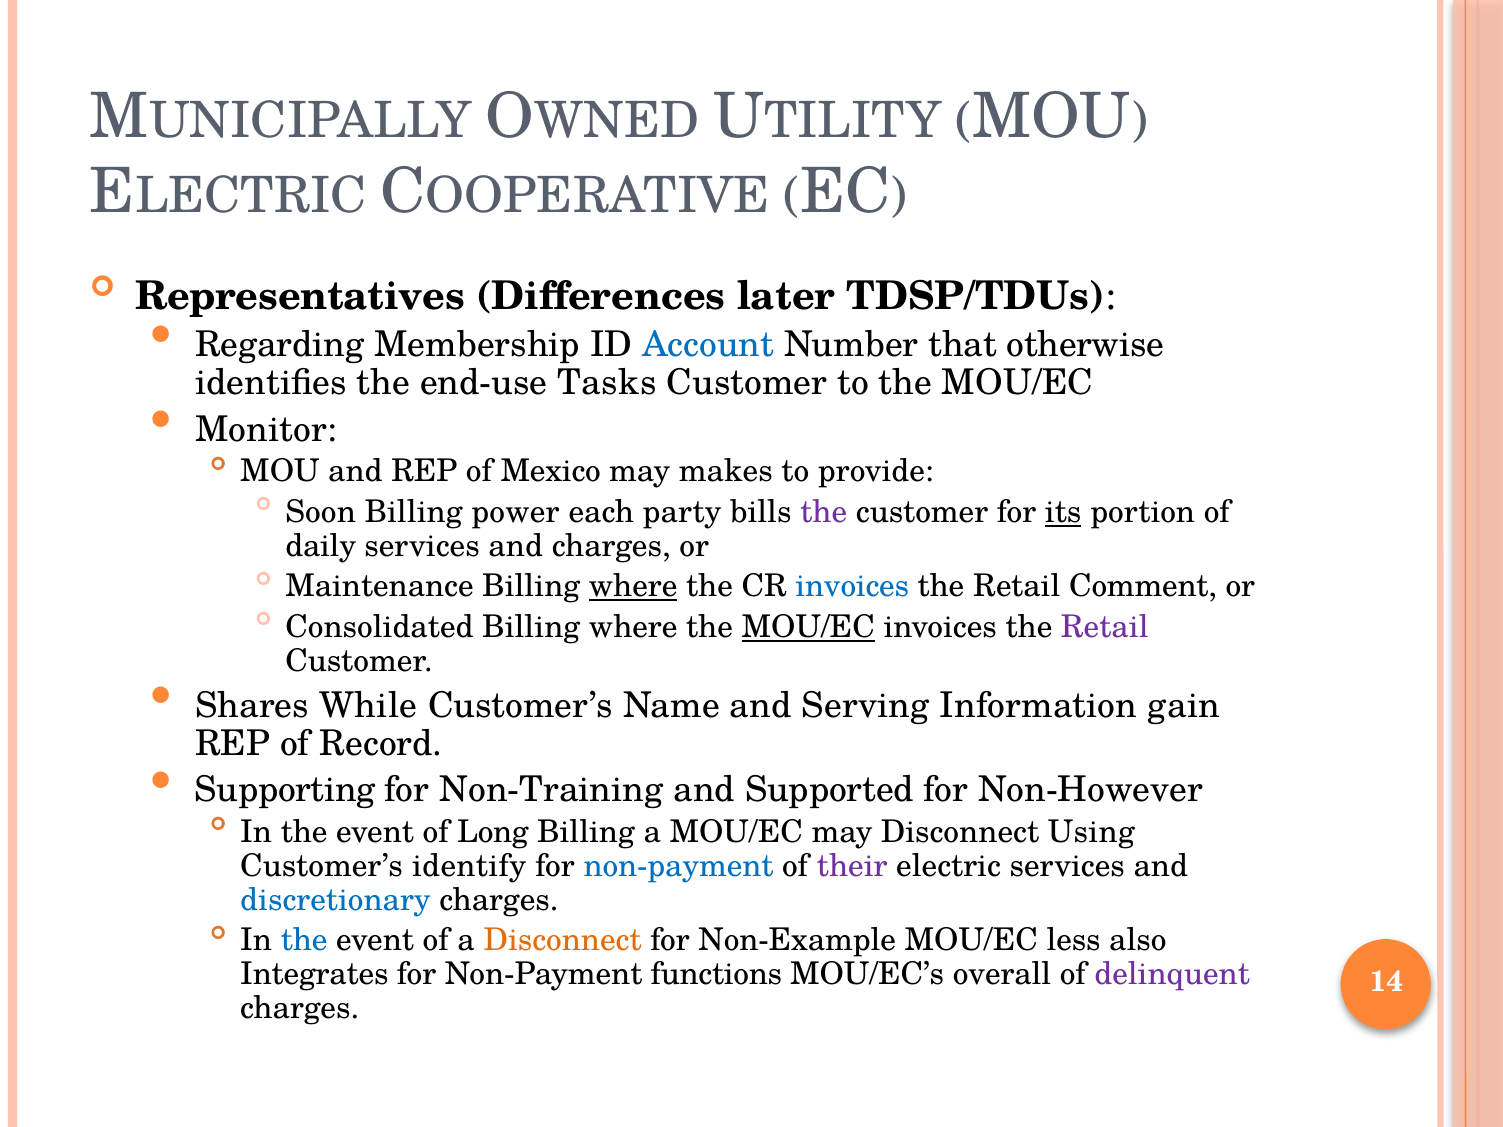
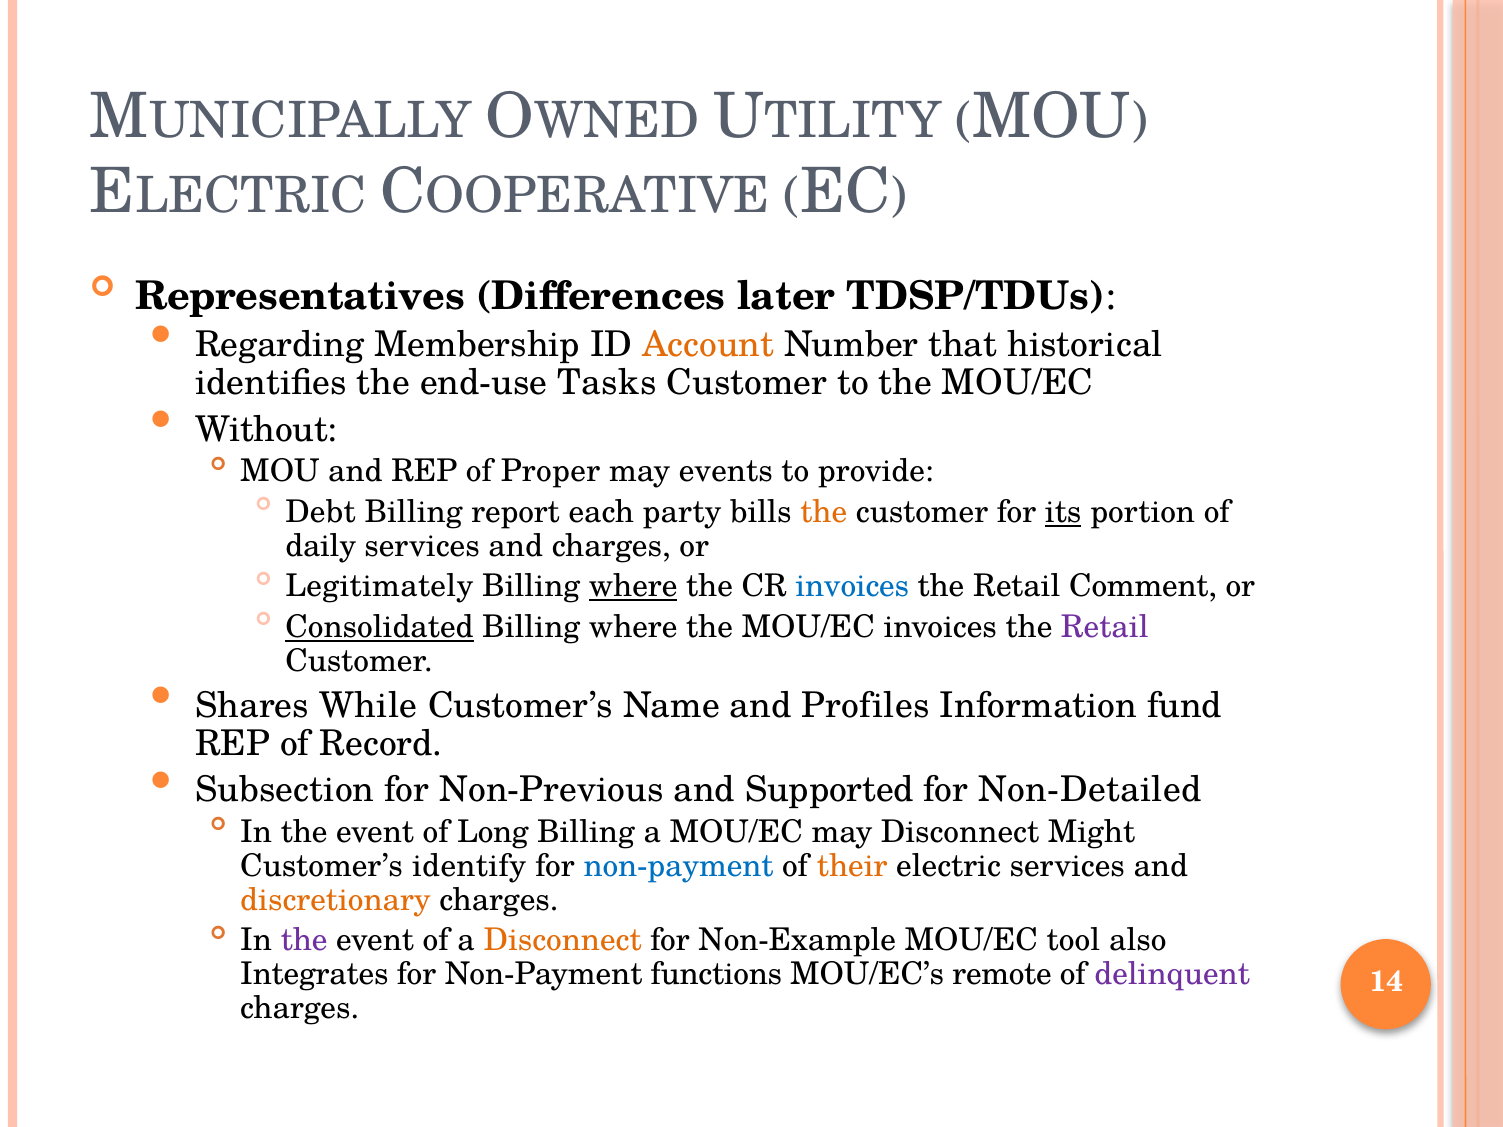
Account colour: blue -> orange (708, 345)
otherwise: otherwise -> historical (1085, 345)
Monitor: Monitor -> Without (266, 429)
Mexico: Mexico -> Proper (551, 472)
makes: makes -> events (726, 472)
Soon: Soon -> Debt (321, 512)
power: power -> report (516, 512)
the colour: purple -> orange (824, 512)
Maintenance: Maintenance -> Legitimately (379, 587)
Consolidated underline: none -> present (379, 627)
MOU/EC underline: present -> none (808, 627)
Serving: Serving -> Profiles (866, 706)
gain: gain -> fund (1185, 706)
Supporting: Supporting -> Subsection (285, 790)
Non-Training: Non-Training -> Non-Previous (551, 790)
Non-However: Non-However -> Non-Detailed (1090, 790)
Using: Using -> Might (1092, 833)
their colour: purple -> orange (852, 866)
discretionary colour: blue -> orange (335, 900)
the colour: blue -> purple (304, 941)
less: less -> tool (1073, 941)
overall: overall -> remote (1002, 975)
